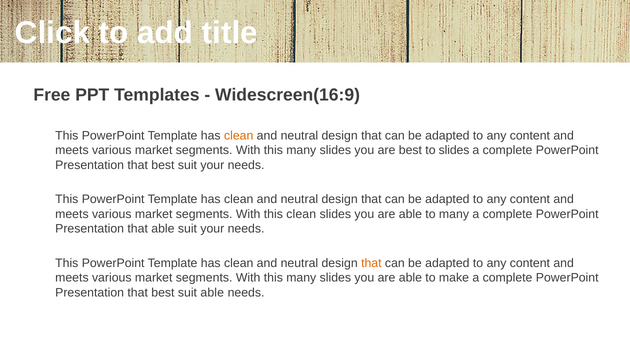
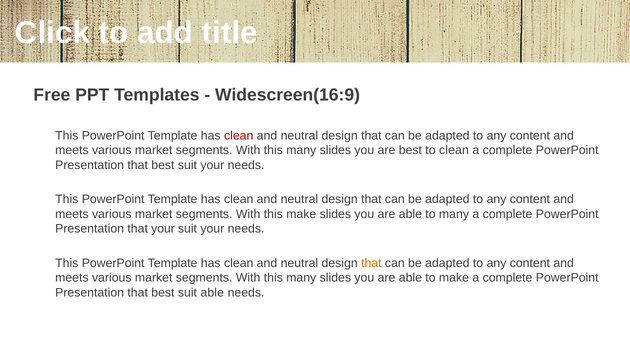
clean colour: orange -> red (239, 136)
to slides: slides -> clean (454, 151)
this clean: clean -> make (301, 214)
that able: able -> your (163, 229)
